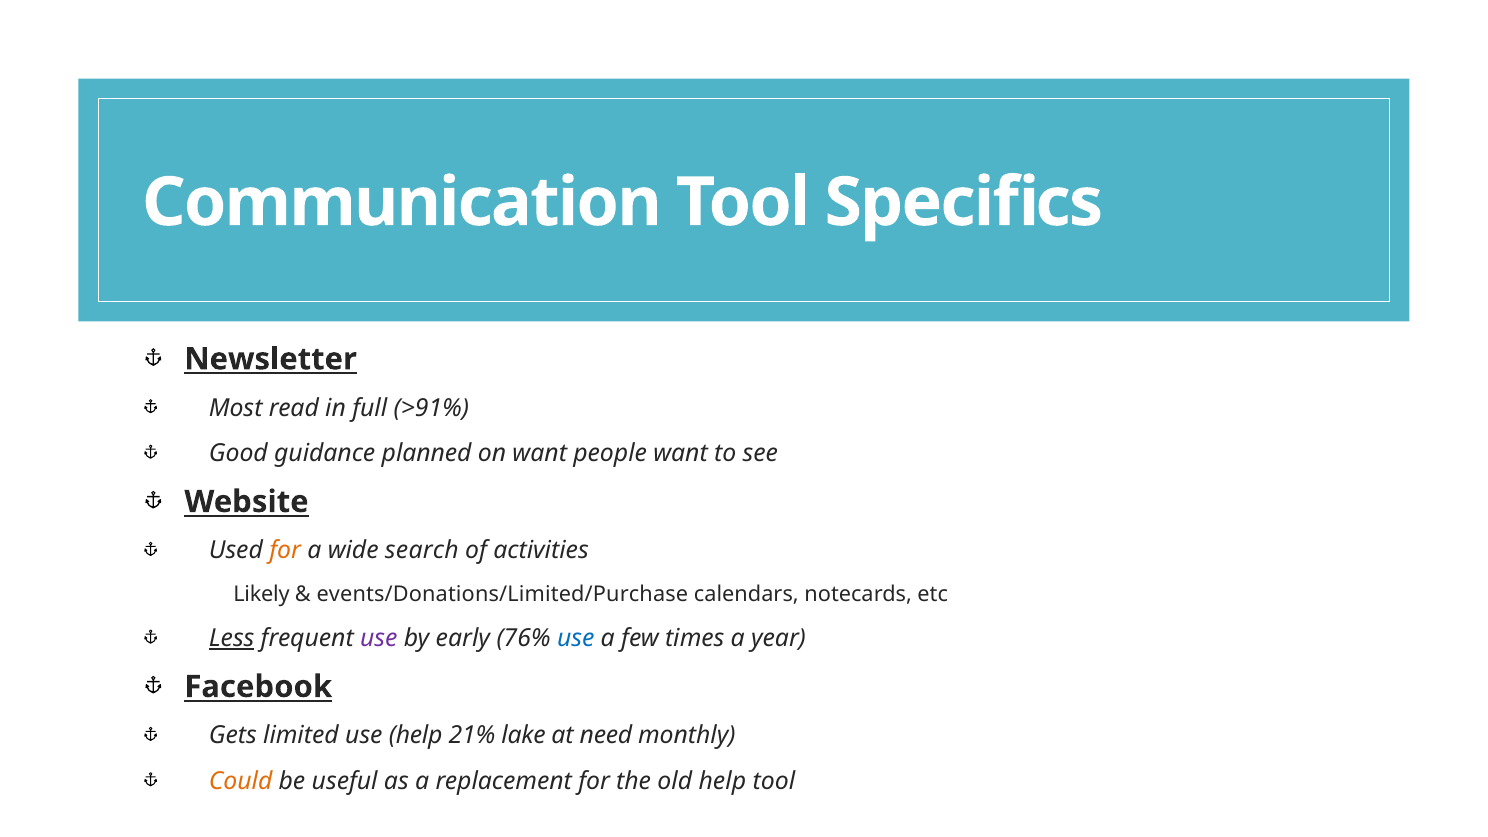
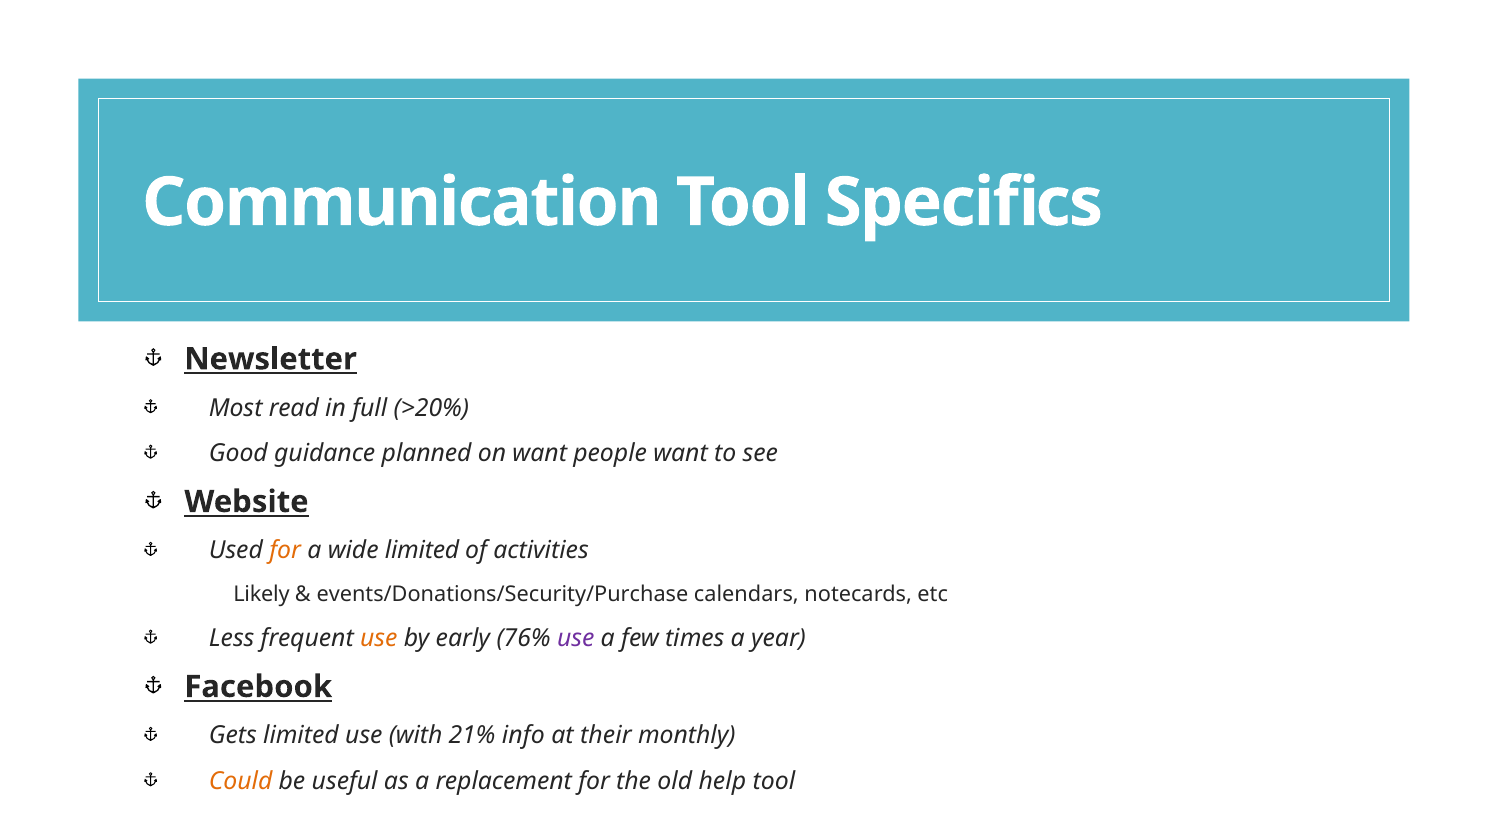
>91%: >91% -> >20% (431, 408)
wide search: search -> limited (422, 551)
events/Donations/Limited/Purchase: events/Donations/Limited/Purchase -> events/Donations/Security/Purchase (502, 595)
Less underline: present -> none (232, 638)
use colour: purple -> orange (379, 638)
use colour: blue -> purple (576, 638)
use help: help -> with (416, 736)
lake: lake -> info (523, 736)
need: need -> their (606, 736)
